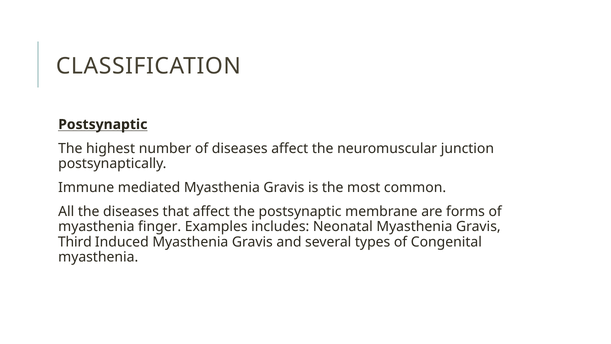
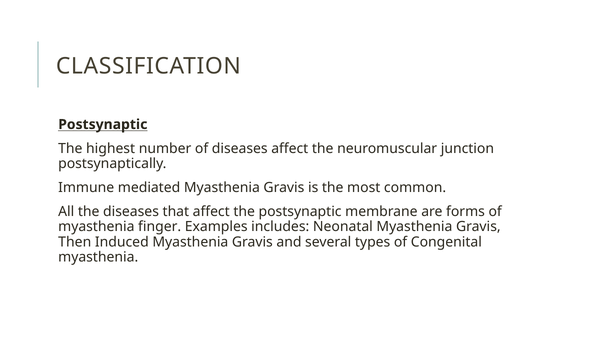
Third: Third -> Then (75, 242)
